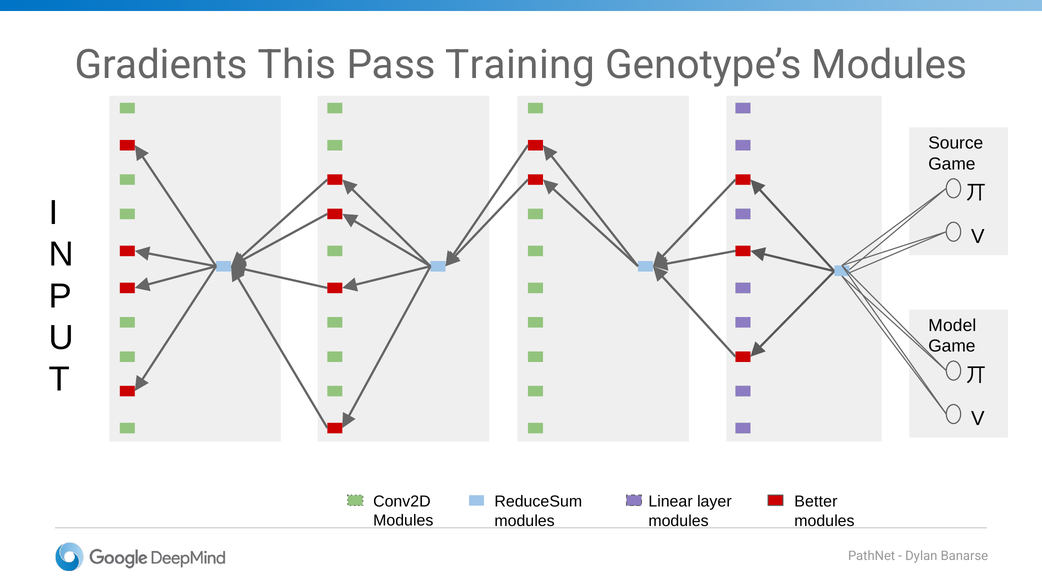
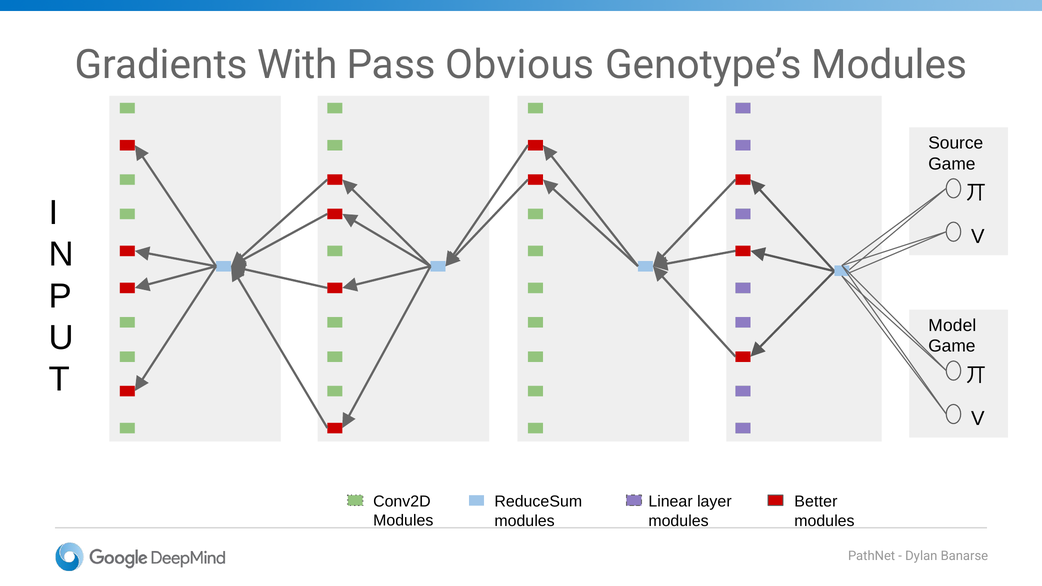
This: This -> With (297, 65)
Training: Training -> Obvious (520, 65)
